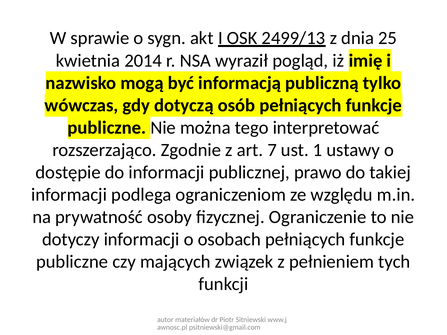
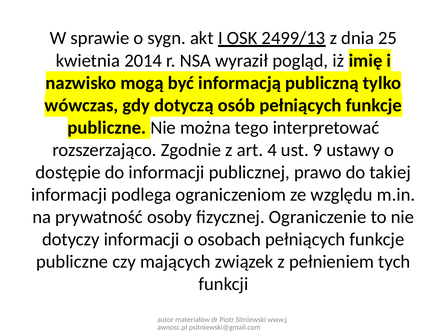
7: 7 -> 4 (272, 150)
1: 1 -> 9 (318, 150)
